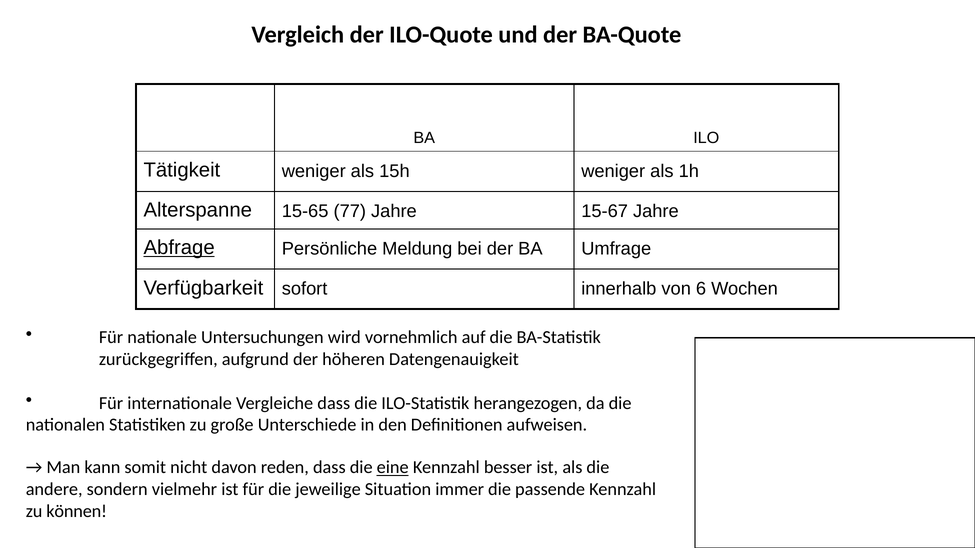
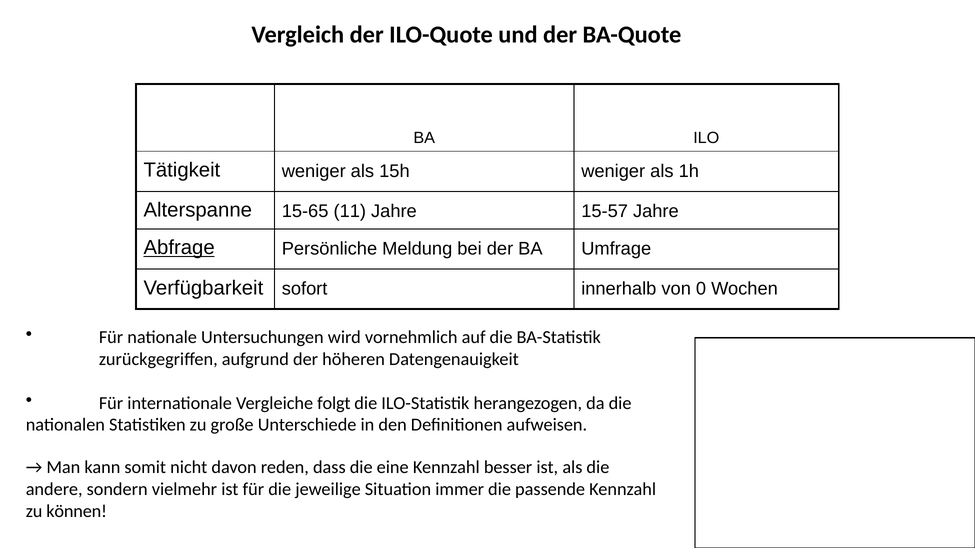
77: 77 -> 11 (350, 211)
15-67: 15-67 -> 15-57 (605, 211)
6: 6 -> 0 (701, 289)
Vergleiche dass: dass -> folgt (334, 403)
eine underline: present -> none (393, 468)
